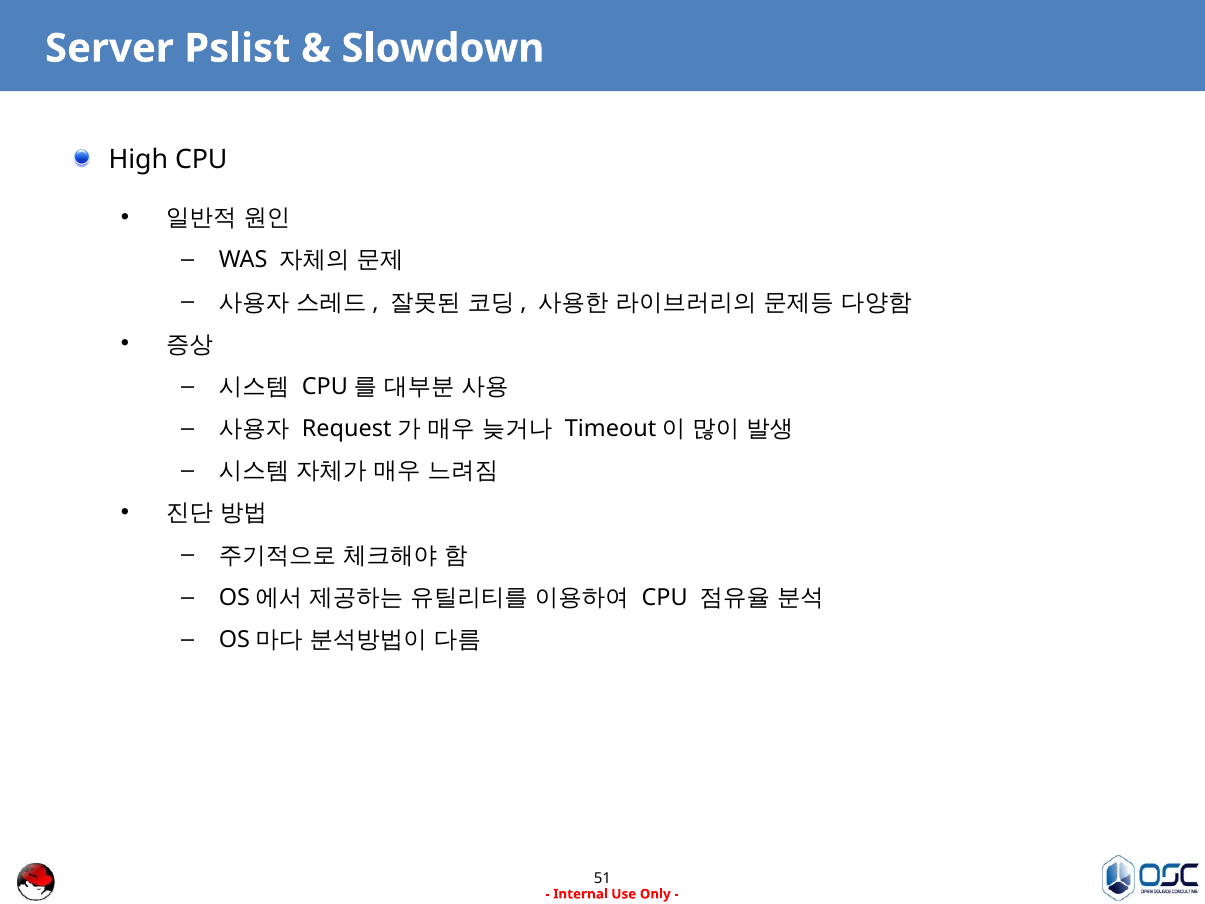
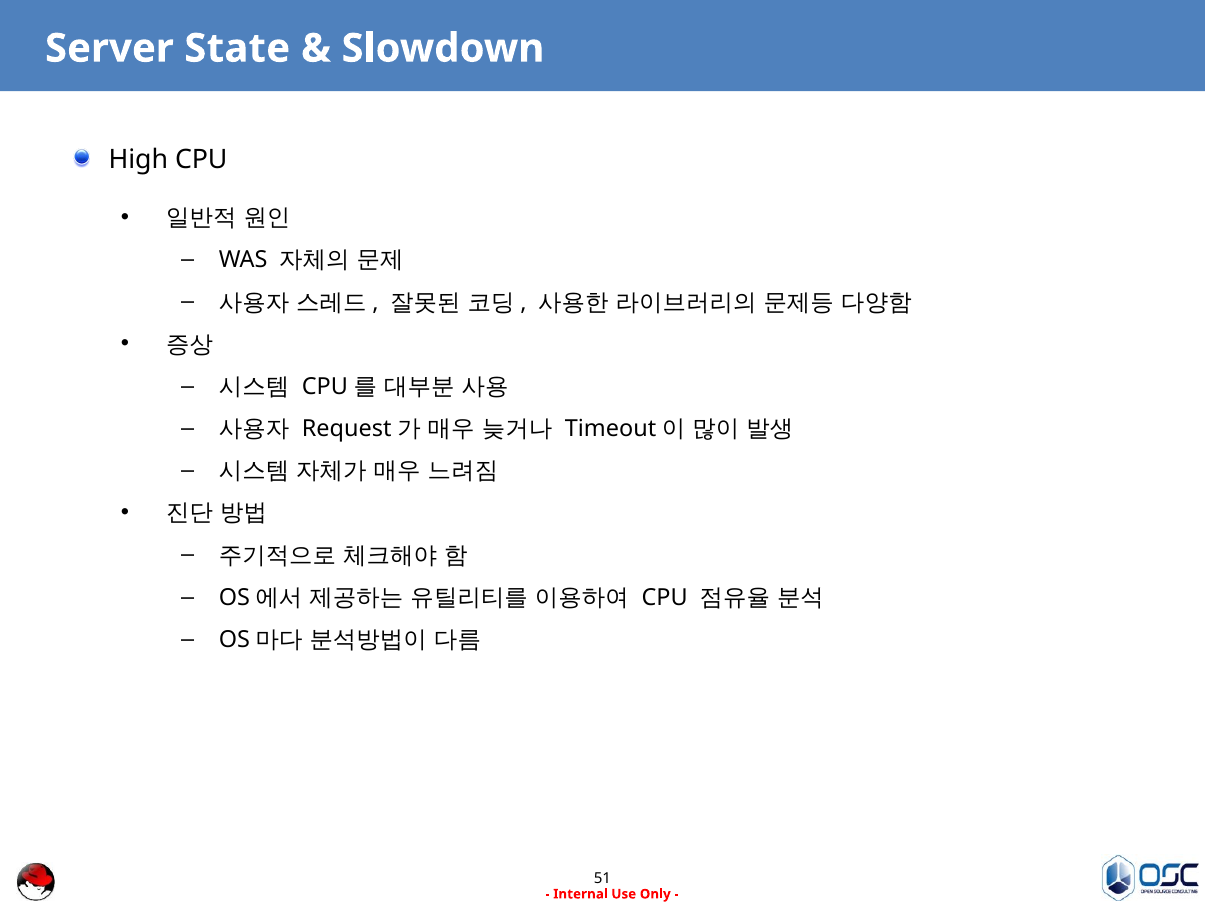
Pslist: Pslist -> State (237, 48)
